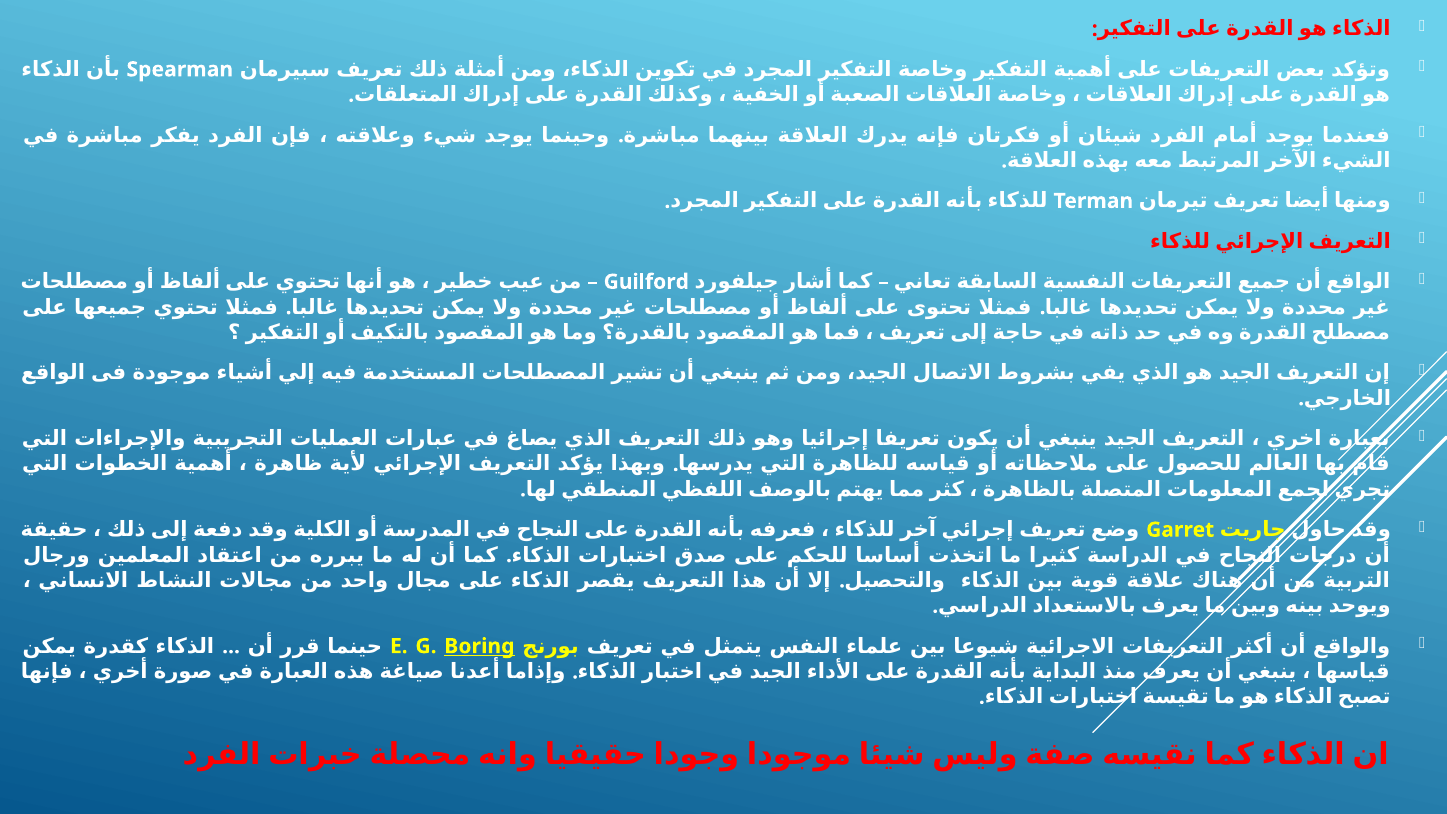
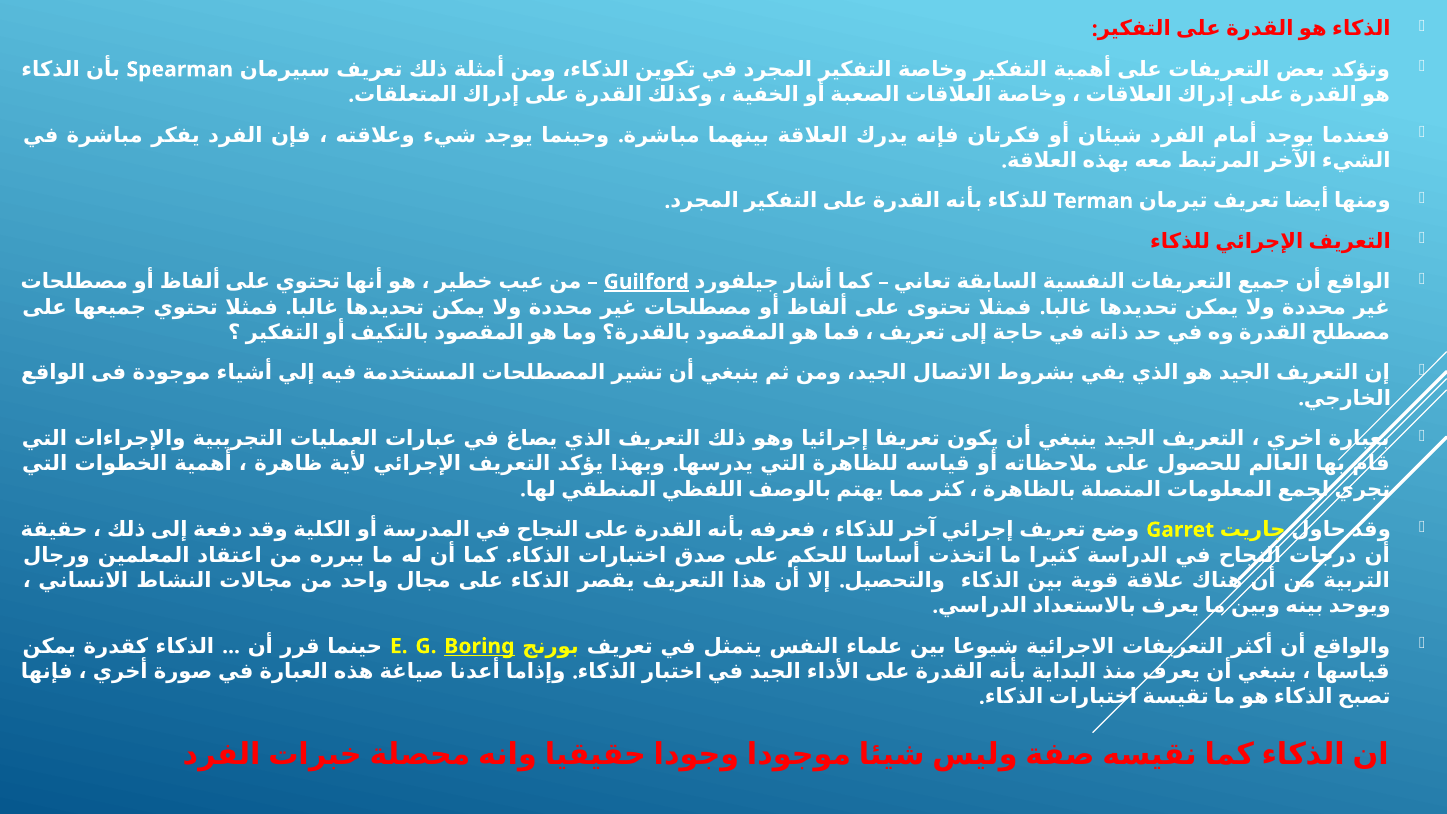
Guilford underline: none -> present (646, 282)
